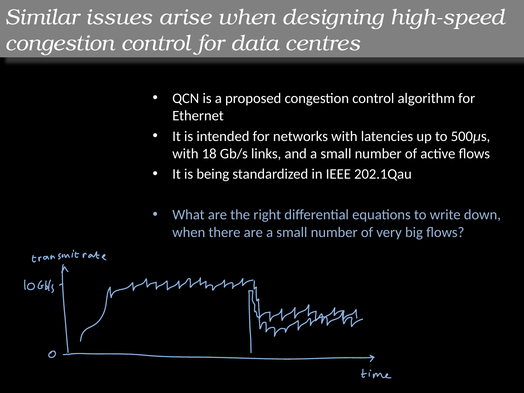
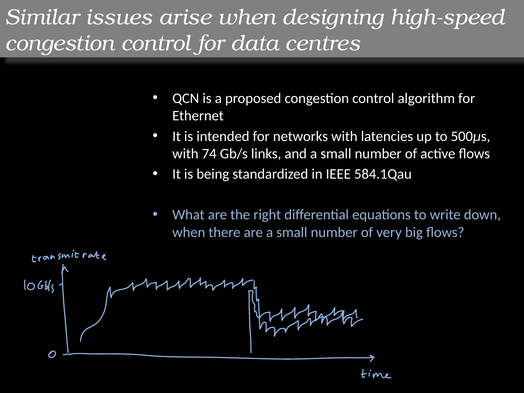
18: 18 -> 74 (209, 154)
202.1Qau: 202.1Qau -> 584.1Qau (383, 174)
